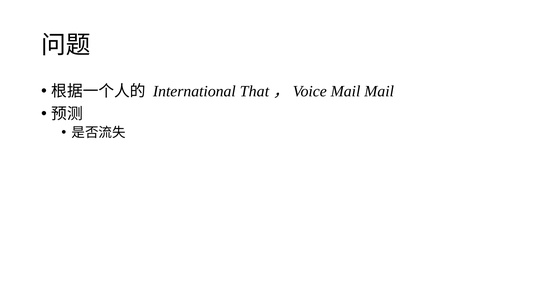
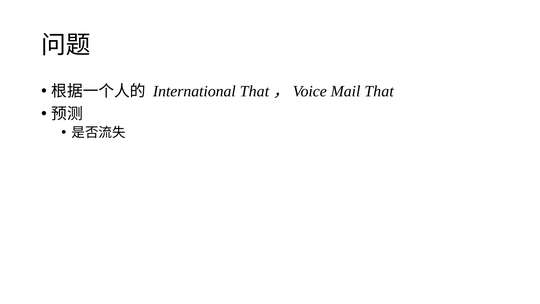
Mail Mail: Mail -> That (379, 91)
